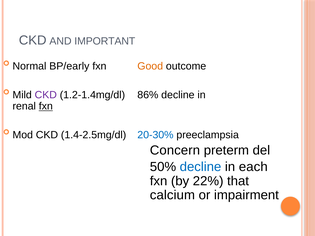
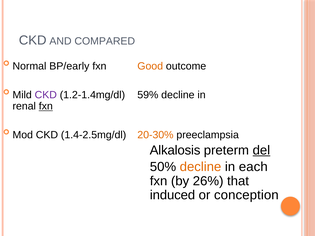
IMPORTANT: IMPORTANT -> COMPARED (105, 41)
86%: 86% -> 59% (148, 95)
20-30% colour: blue -> orange (155, 135)
Concern: Concern -> Alkalosis (175, 150)
del underline: none -> present (261, 150)
decline colour: blue -> orange (201, 167)
22%: 22% -> 26% (208, 181)
calcium: calcium -> induced (172, 195)
impairment: impairment -> conception (246, 195)
